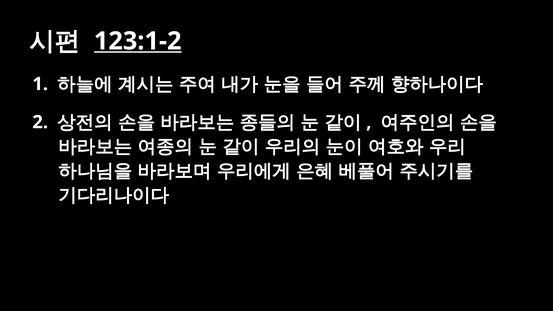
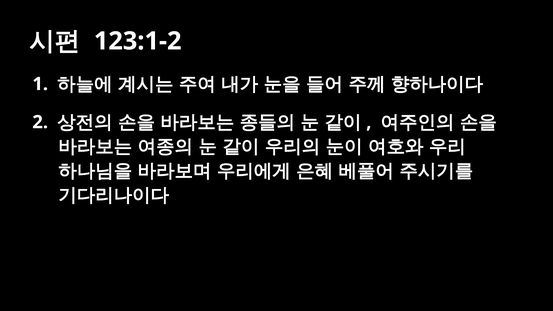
123:1-2 underline: present -> none (138, 41)
